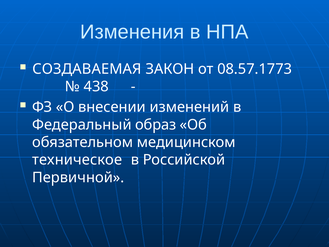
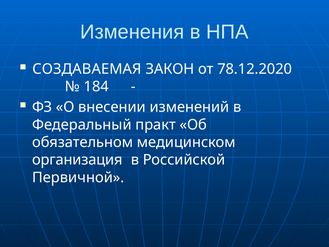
08.57.1773: 08.57.1773 -> 78.12.2020 (255, 69)
438: 438 -> 184 (96, 87)
образ: образ -> практ (156, 125)
техническое: техническое -> организация (77, 160)
